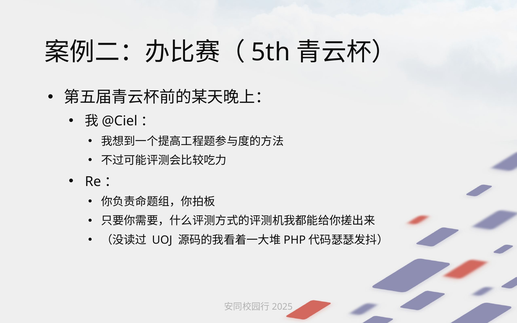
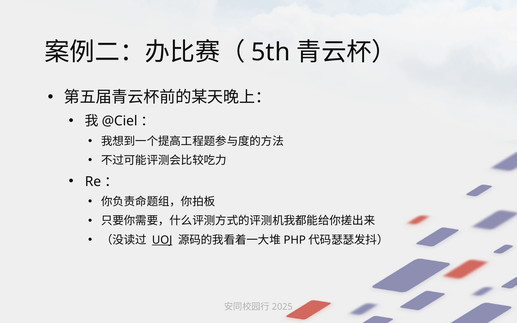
UOJ underline: none -> present (162, 240)
